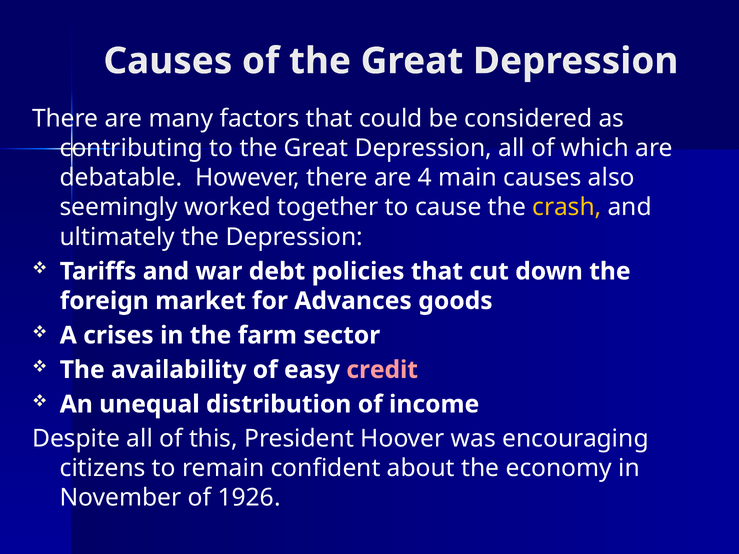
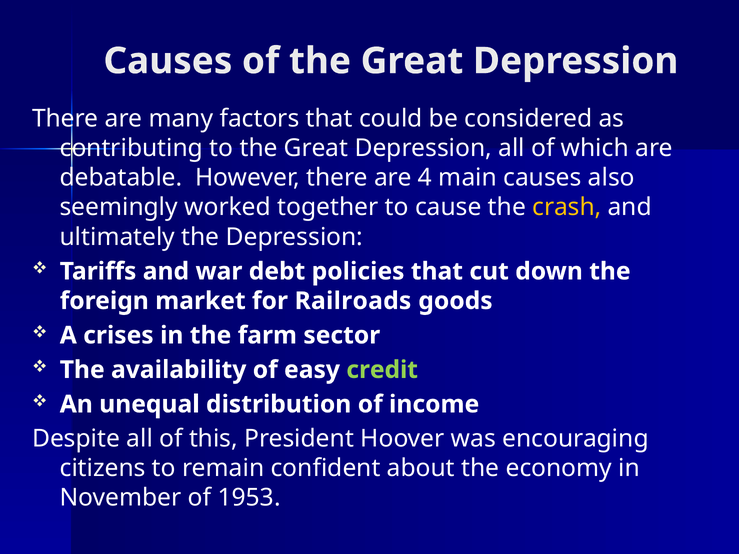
Advances: Advances -> Railroads (353, 301)
credit colour: pink -> light green (382, 370)
1926: 1926 -> 1953 (249, 498)
